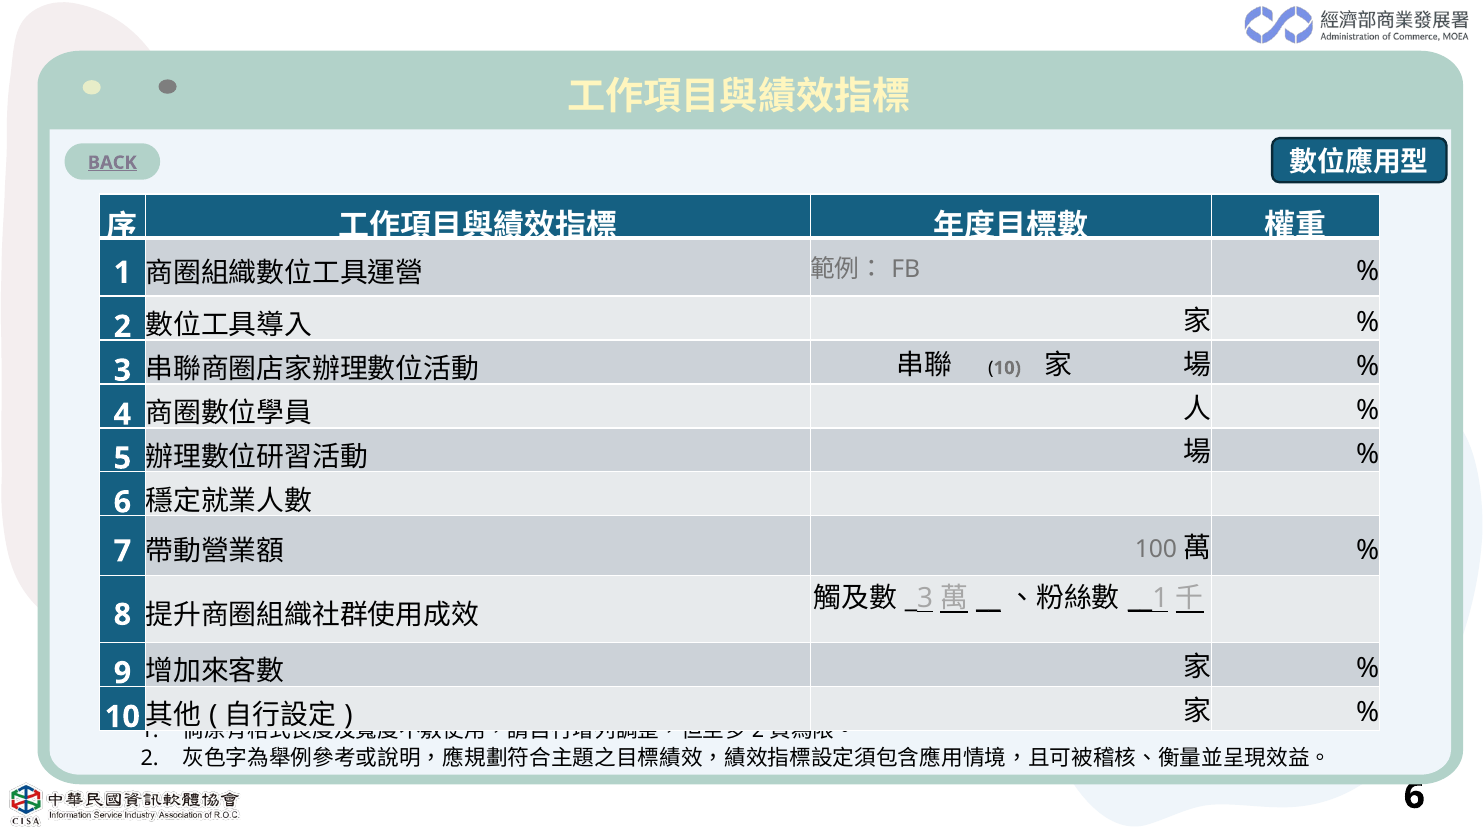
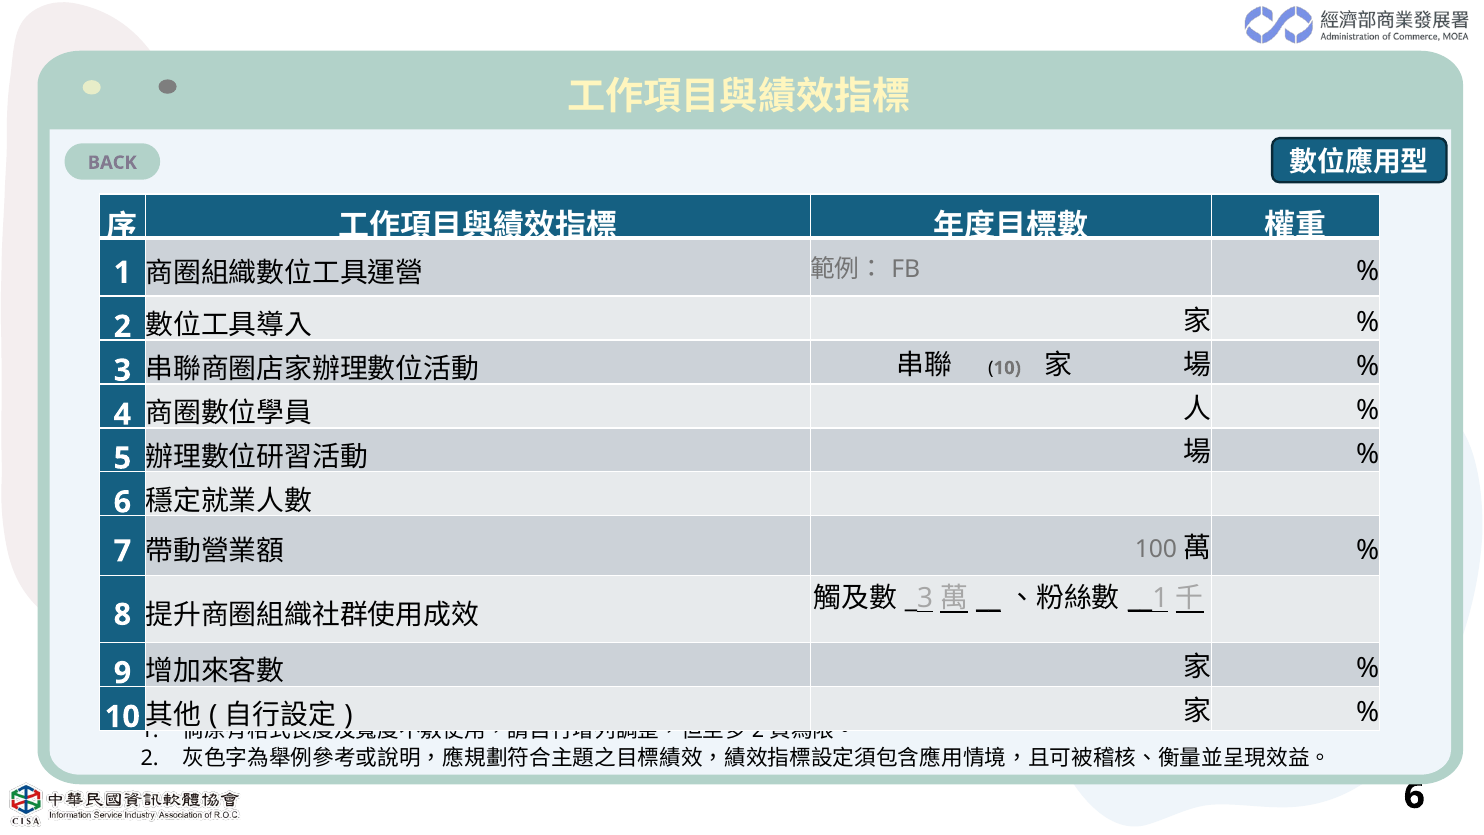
BACK underline: present -> none (112, 163)
